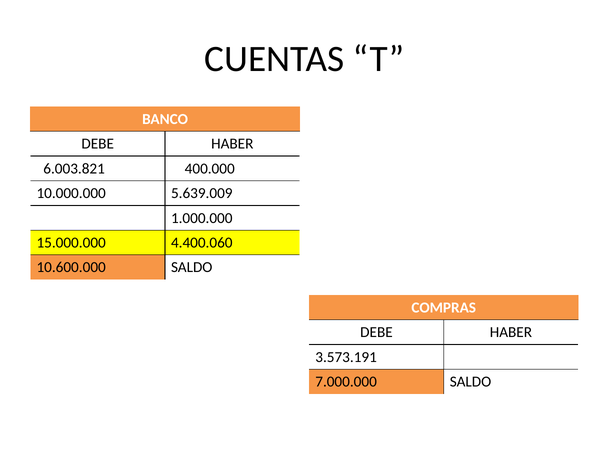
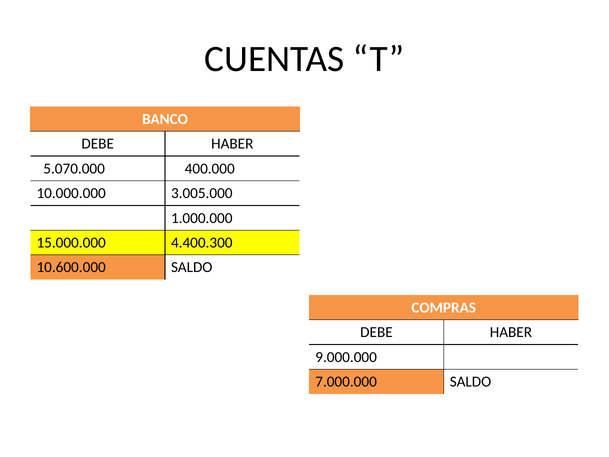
6.003.821: 6.003.821 -> 5.070.000 (74, 168)
5.639.009: 5.639.009 -> 3.005.000 (202, 193)
4.400.060: 4.400.060 -> 4.400.300 (202, 243)
3.573.191: 3.573.191 -> 9.000.000 (346, 357)
